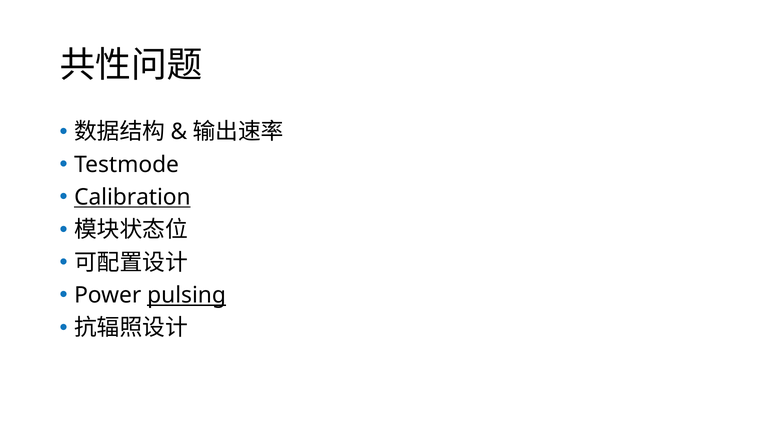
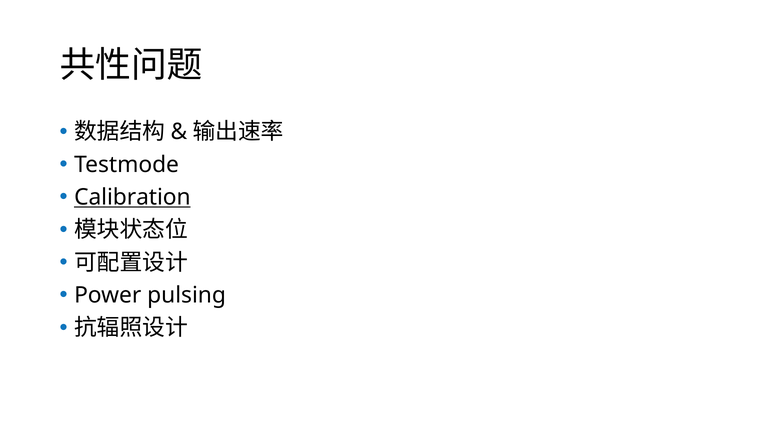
pulsing underline: present -> none (187, 295)
